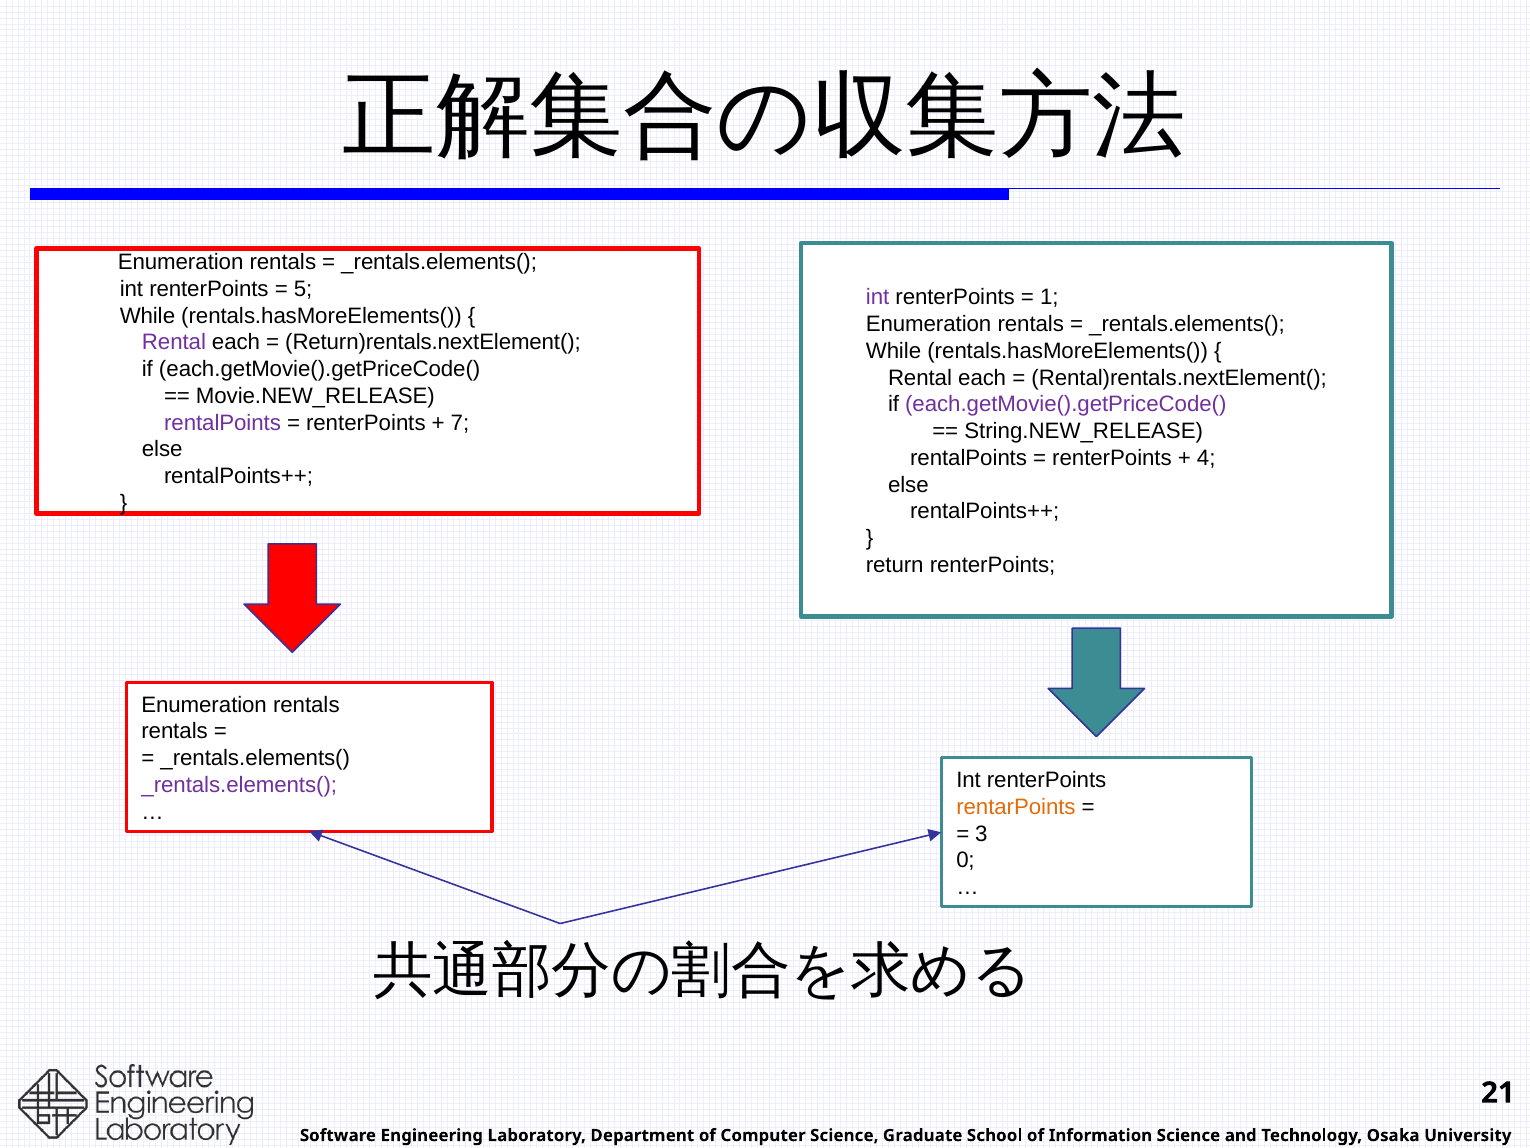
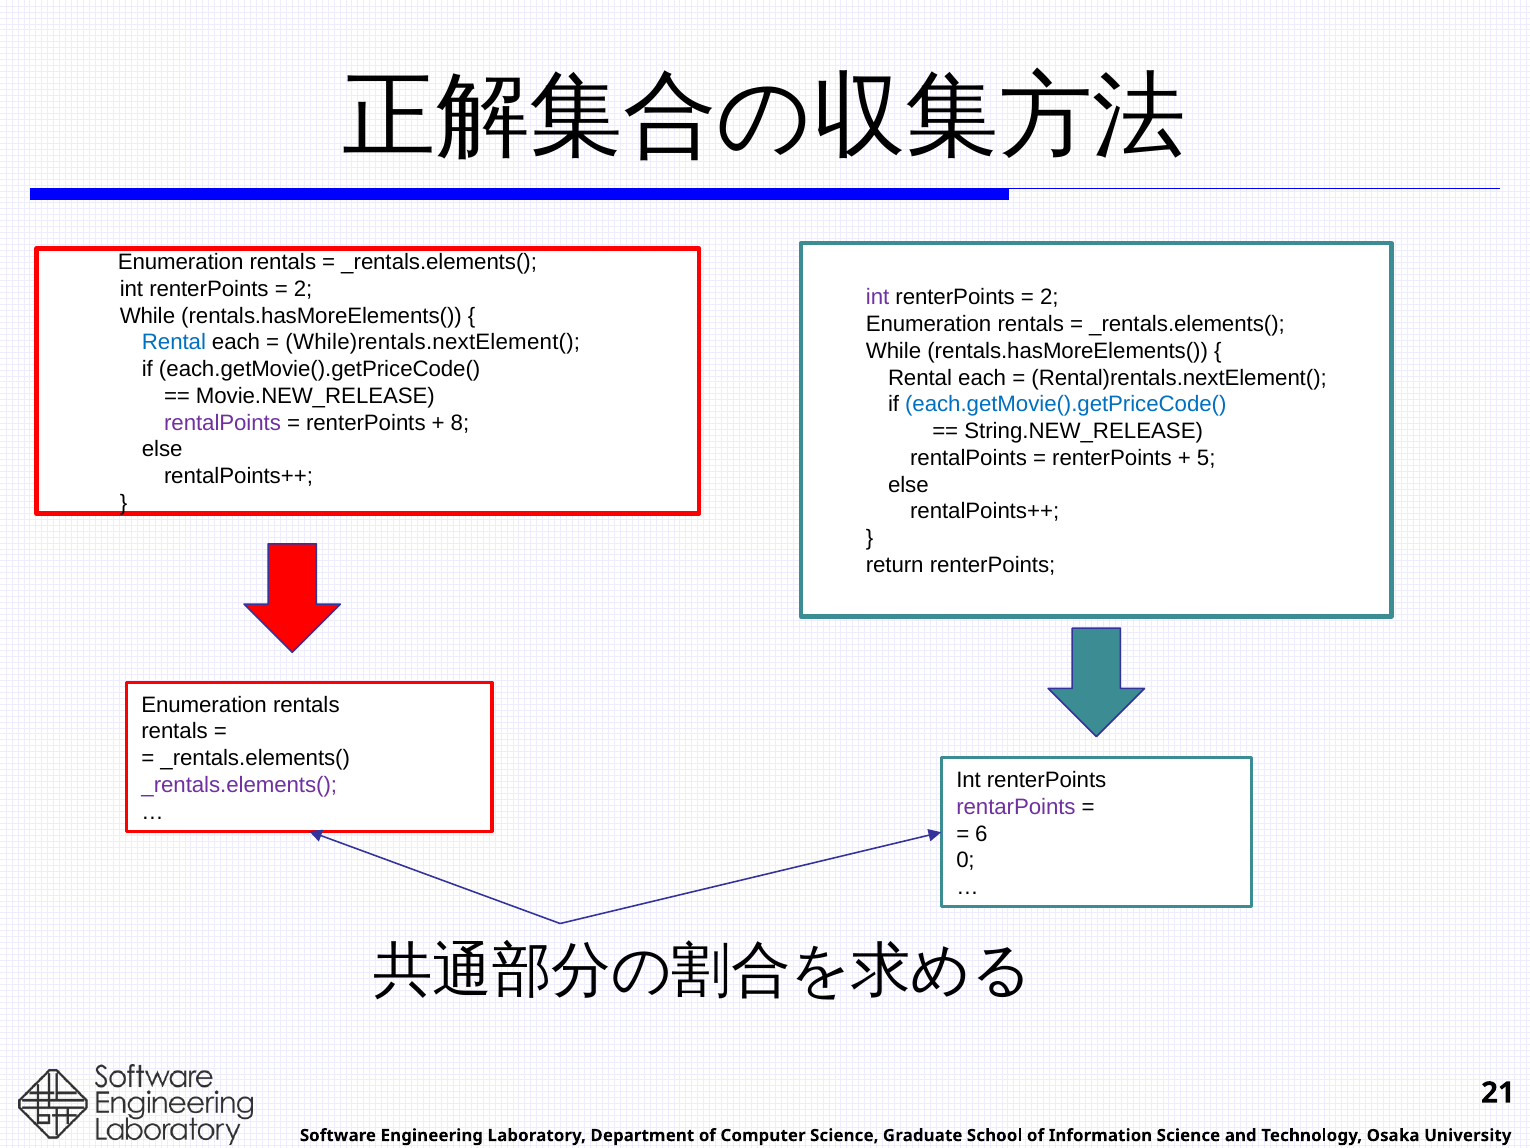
5: 5 -> 2 (303, 289)
1: 1 -> 2 (1049, 297)
Rental colour: purple -> blue (174, 342)
Return)rentals.nextElement(: Return)rentals.nextElement( -> While)rentals.nextElement( (433, 342)
each.getMovie().getPriceCode( colour: purple -> blue (1066, 404)
7: 7 -> 8 (460, 423)
4: 4 -> 5 (1206, 458)
rentarPoints colour: orange -> purple (1016, 807)
3: 3 -> 6 (981, 833)
